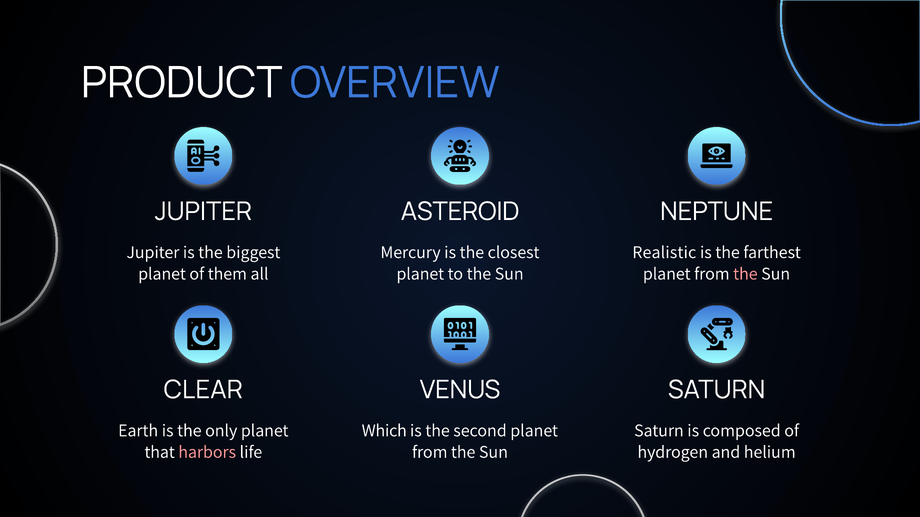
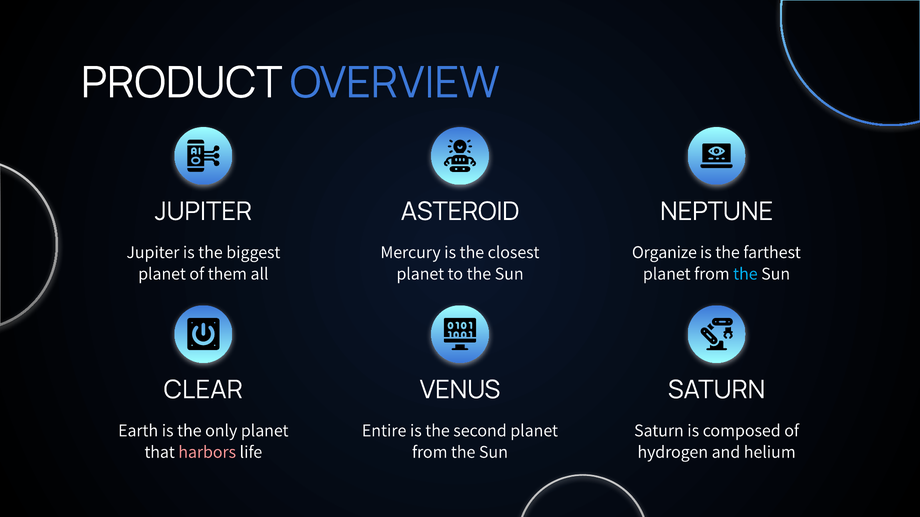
Realistic: Realistic -> Organize (664, 252)
the colour: pink -> light blue (745, 274)
Which: Which -> Entire (384, 431)
